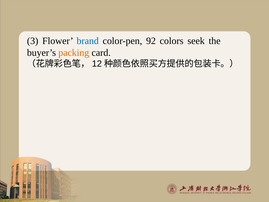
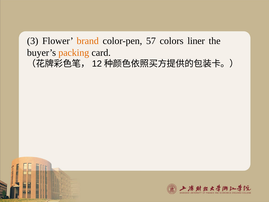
brand colour: blue -> orange (88, 41)
92: 92 -> 57 (151, 41)
seek: seek -> liner (196, 41)
